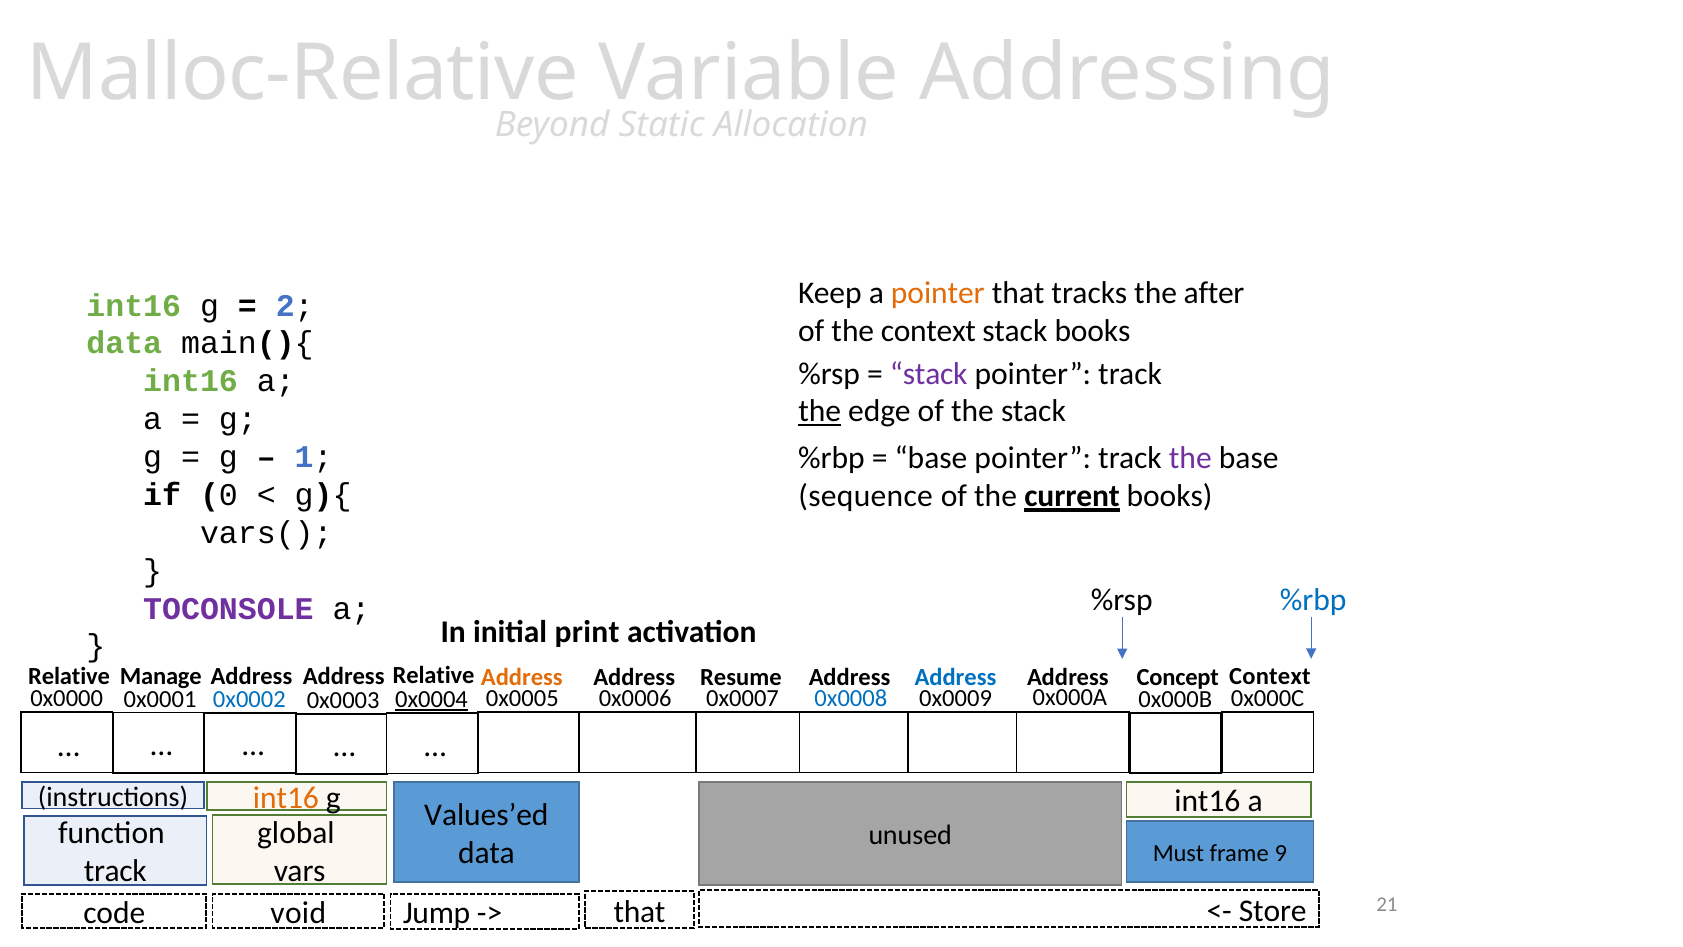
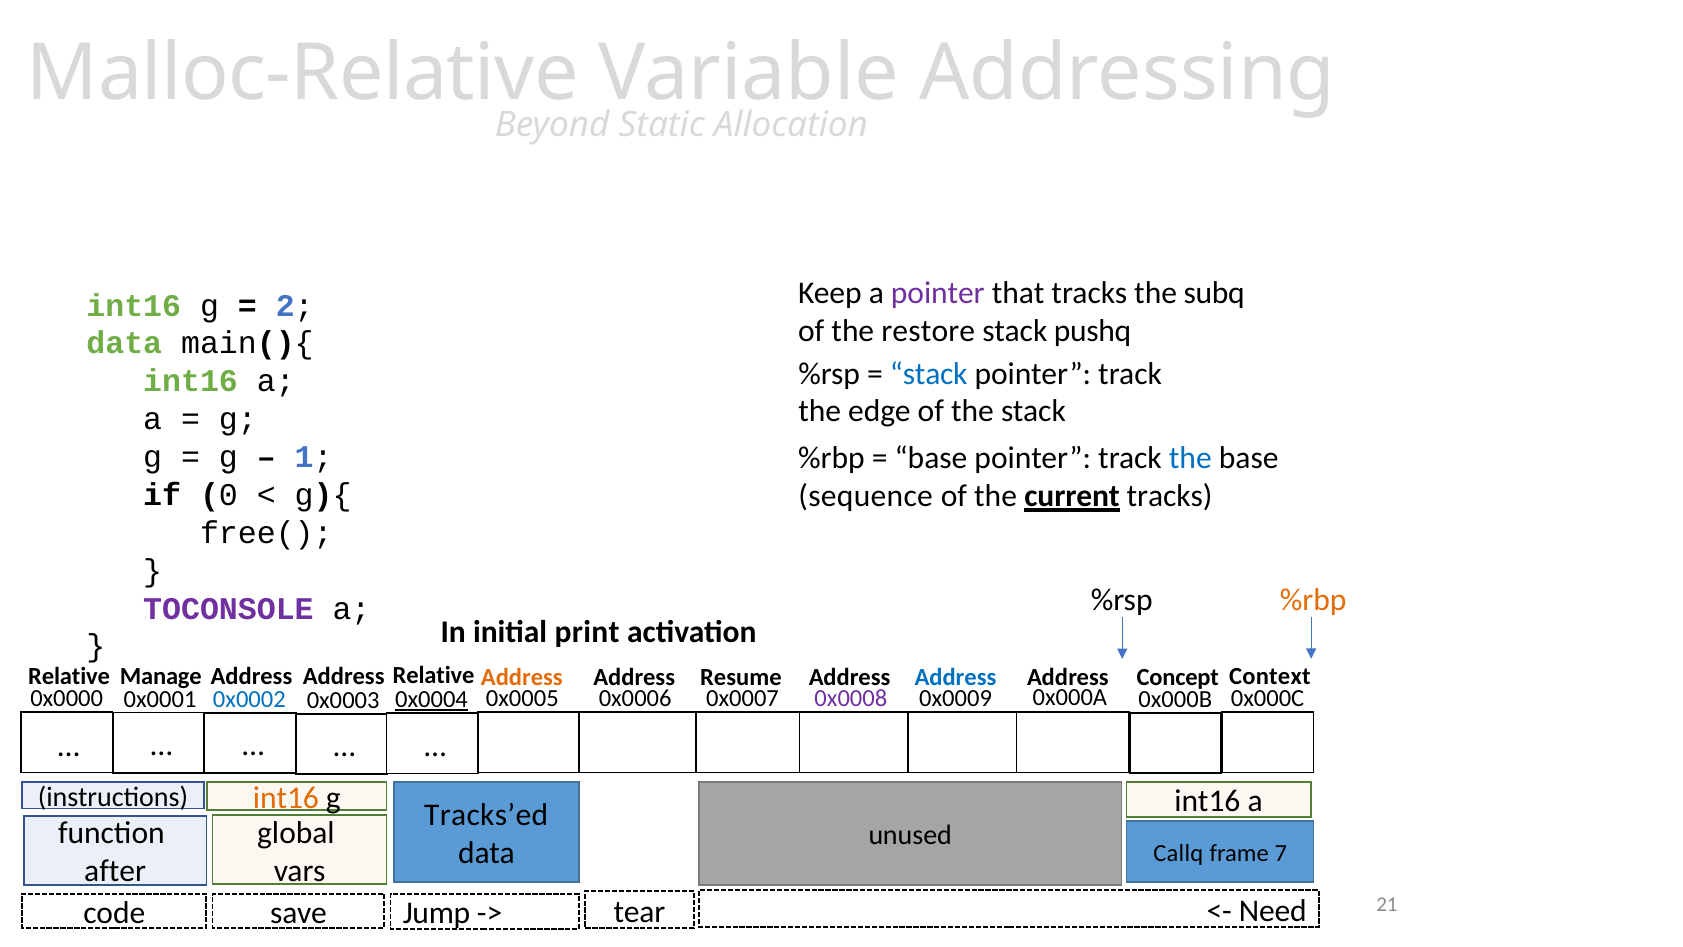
pointer colour: orange -> purple (938, 293)
after: after -> subq (1214, 293)
the context: context -> restore (928, 331)
stack books: books -> pushq (1093, 331)
stack colour: purple -> blue (929, 374)
the underline: present -> none (820, 411)
the colour: purple -> blue (1190, 458)
current books: books -> tracks (1170, 496)
vars(: vars( -> free( (266, 533)
%rbp colour: blue -> orange (1313, 600)
0x0008 colour: blue -> purple (851, 698)
Values’ed: Values’ed -> Tracks’ed (486, 815)
Must: Must -> Callq (1178, 853)
9: 9 -> 7 (1281, 853)
track: track -> after (115, 871)
that: that -> tear (639, 911)
Store: Store -> Need (1273, 910)
void: void -> save (299, 913)
